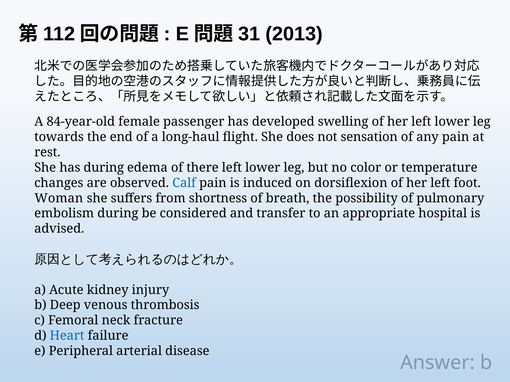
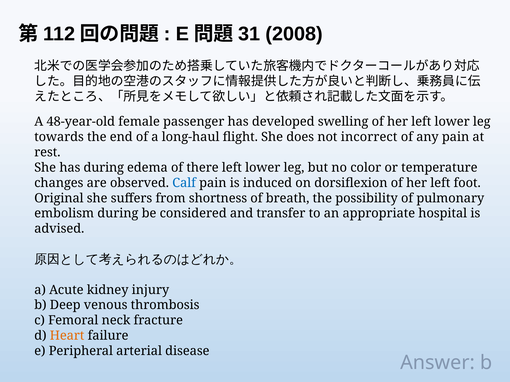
2013: 2013 -> 2008 (294, 34)
84-year-old: 84-year-old -> 48-year-old (81, 122)
sensation: sensation -> incorrect (369, 137)
Woman: Woman -> Original (59, 198)
Heart colour: blue -> orange (67, 336)
